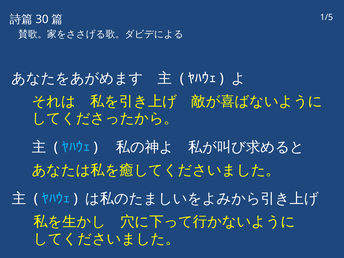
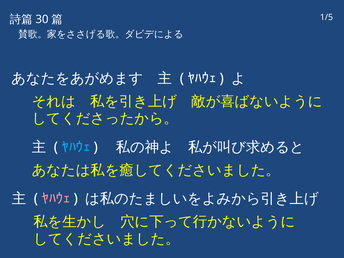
ﾔﾊｳｪ colour: light blue -> pink (56, 199)
